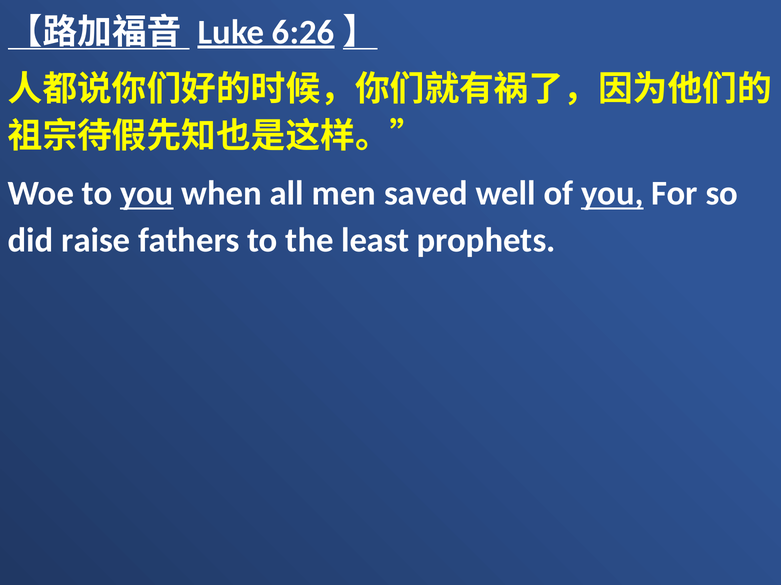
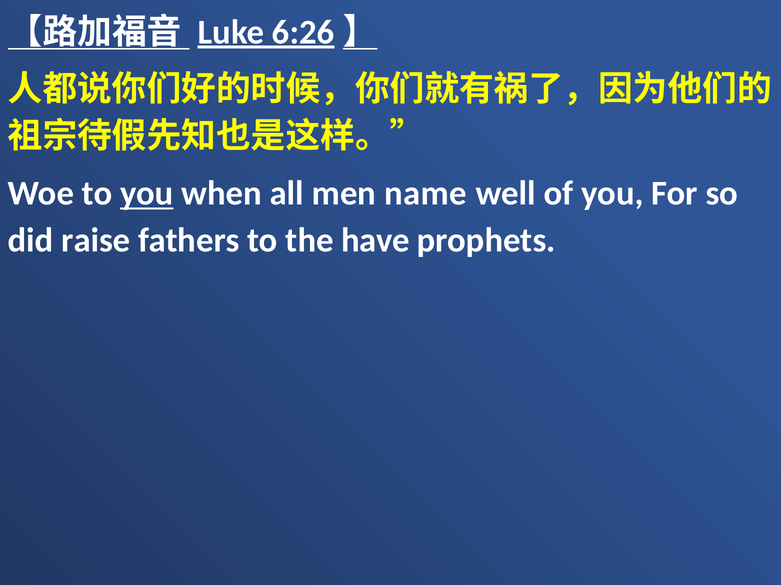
saved: saved -> name (426, 194)
you underline: present -> none (612, 194)
least: least -> have (375, 240)
